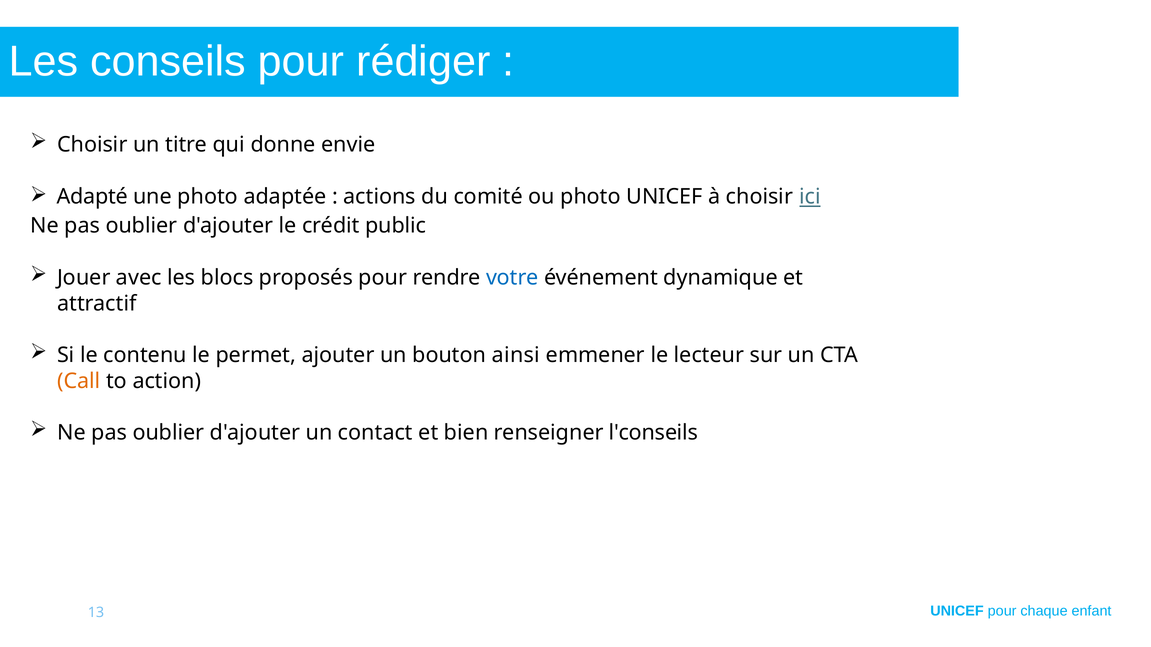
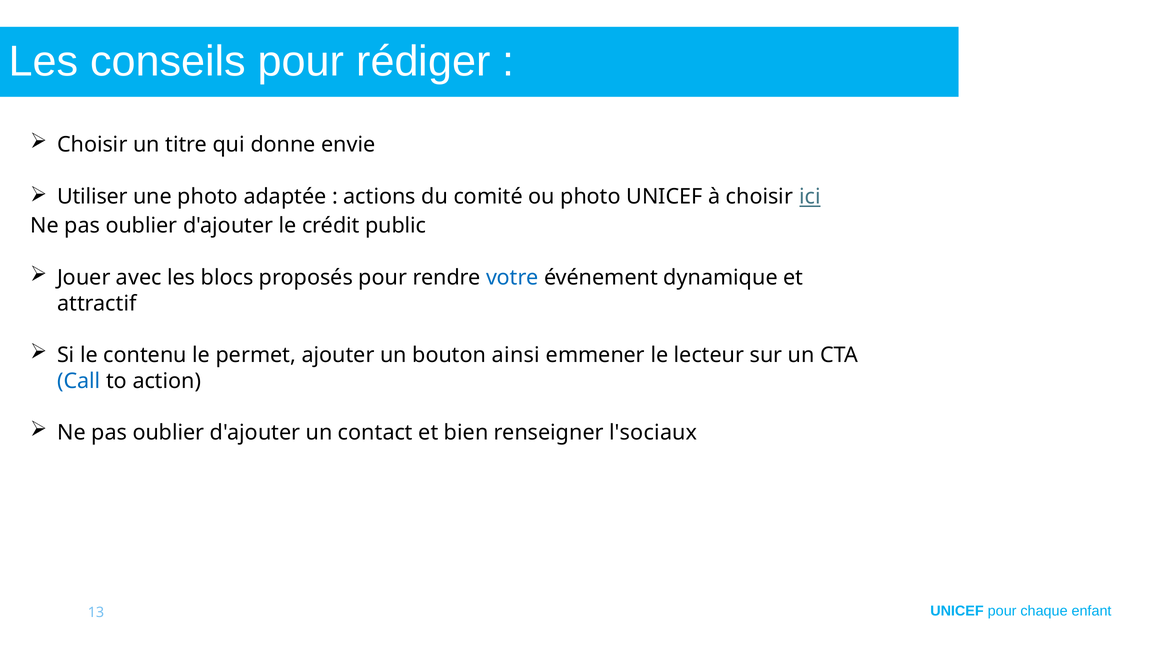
Adapté: Adapté -> Utiliser (92, 197)
Call colour: orange -> blue (79, 381)
l'conseils: l'conseils -> l'sociaux (653, 433)
